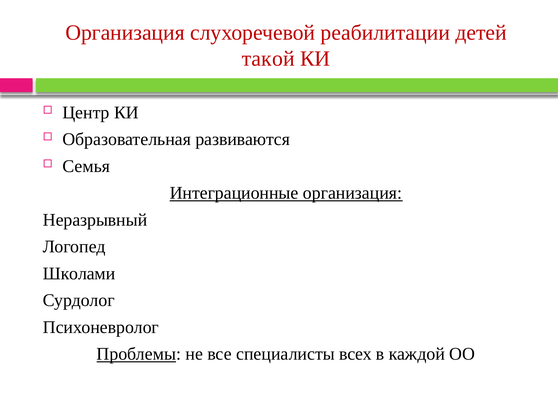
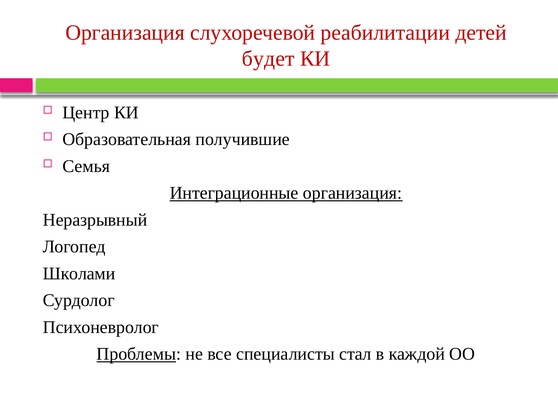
такой: такой -> будет (268, 59)
развиваются: развиваются -> получившие (243, 139)
всех: всех -> стал (355, 354)
